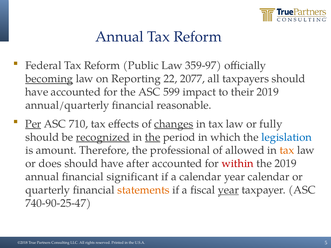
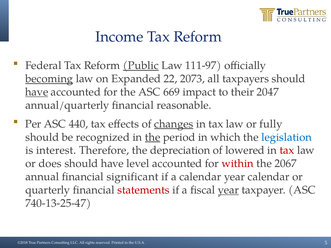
Annual: Annual -> Income (119, 37)
Public underline: none -> present (141, 66)
359-97: 359-97 -> 111-97 (203, 66)
Reporting: Reporting -> Expanded (136, 79)
2077: 2077 -> 2073 (193, 79)
have underline: none -> present (37, 92)
599: 599 -> 669 (172, 92)
their 2019: 2019 -> 2047 (268, 92)
Per underline: present -> none (33, 124)
710: 710 -> 440 (78, 124)
recognized underline: present -> none (103, 137)
amount: amount -> interest (56, 150)
professional: professional -> depreciation (180, 150)
allowed: allowed -> lowered (245, 150)
tax colour: orange -> red (287, 150)
after: after -> level (138, 164)
the 2019: 2019 -> 2067 (286, 164)
statements colour: orange -> red (144, 190)
740-90-25-47: 740-90-25-47 -> 740-13-25-47 (58, 203)
